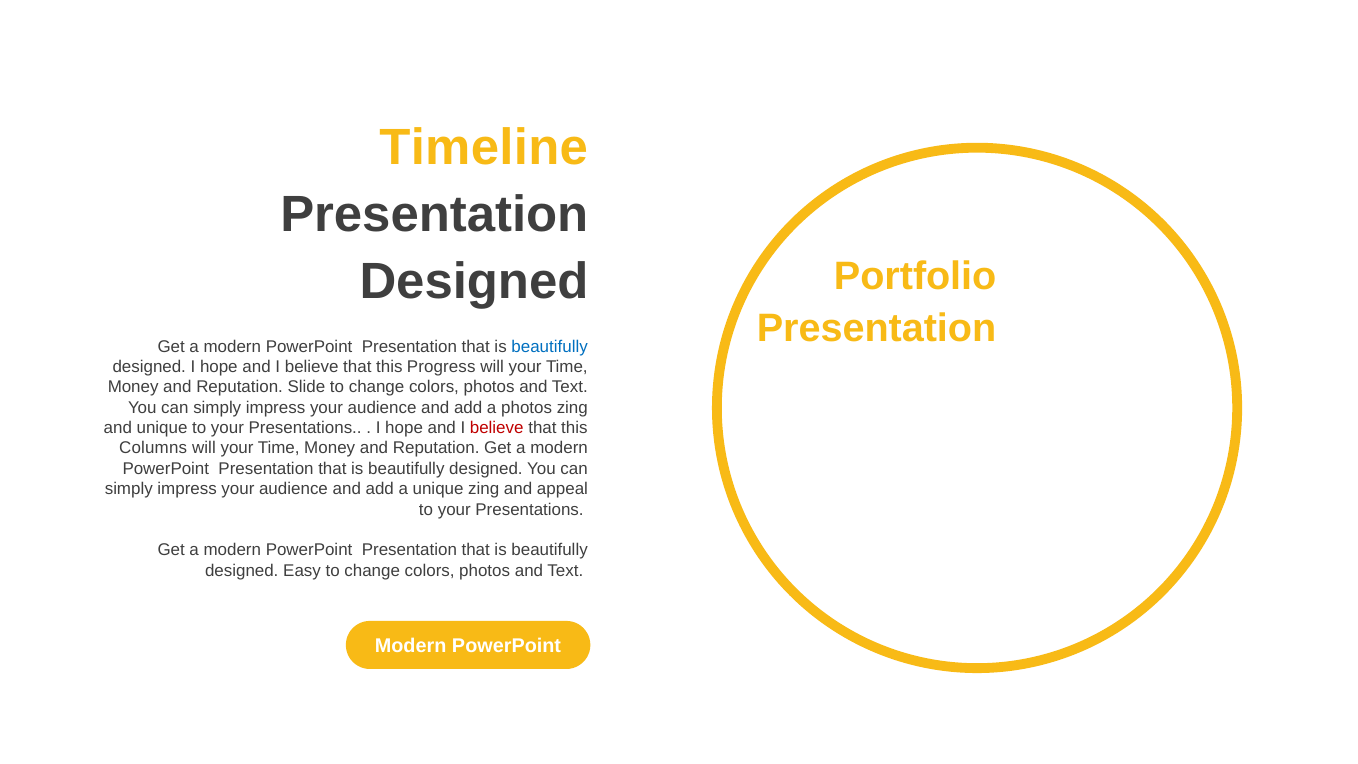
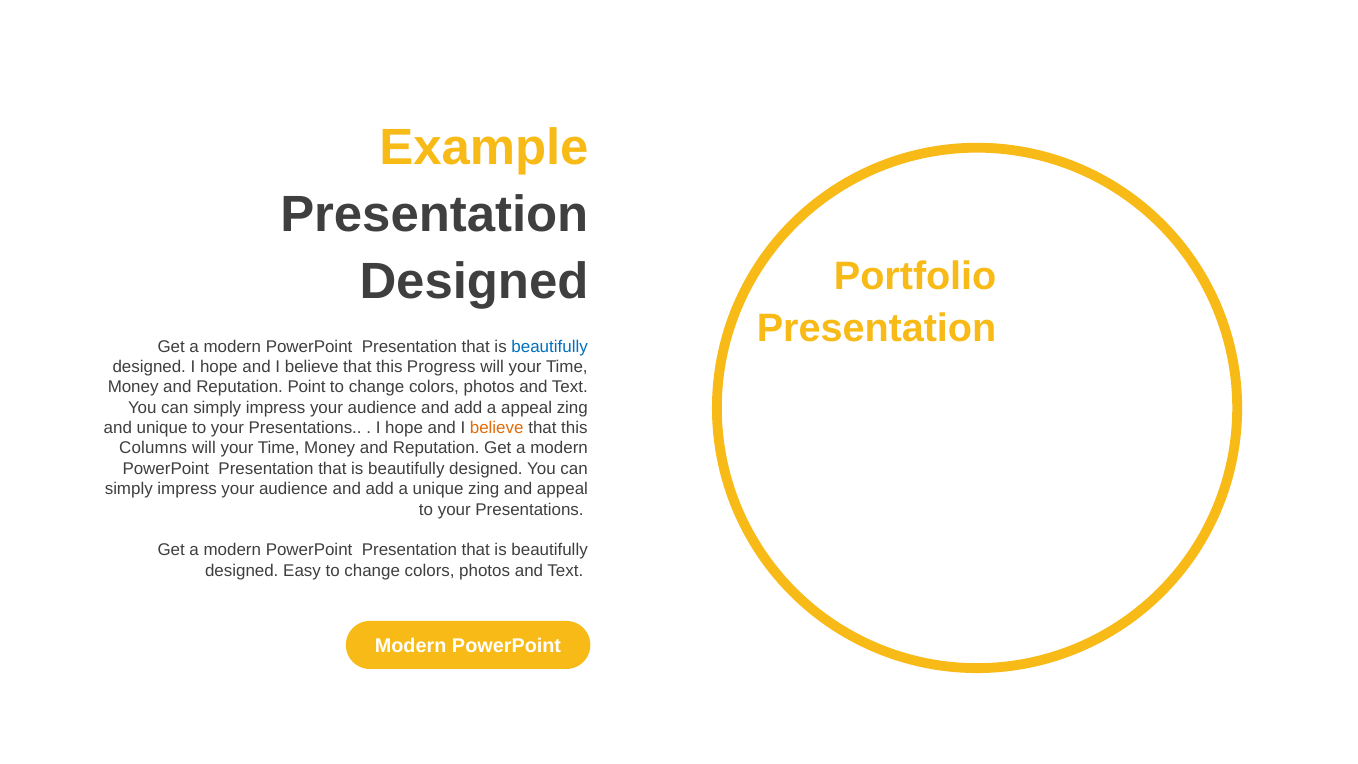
Timeline: Timeline -> Example (484, 148)
Slide: Slide -> Point (307, 387)
a photos: photos -> appeal (527, 407)
believe colour: red -> orange (497, 428)
